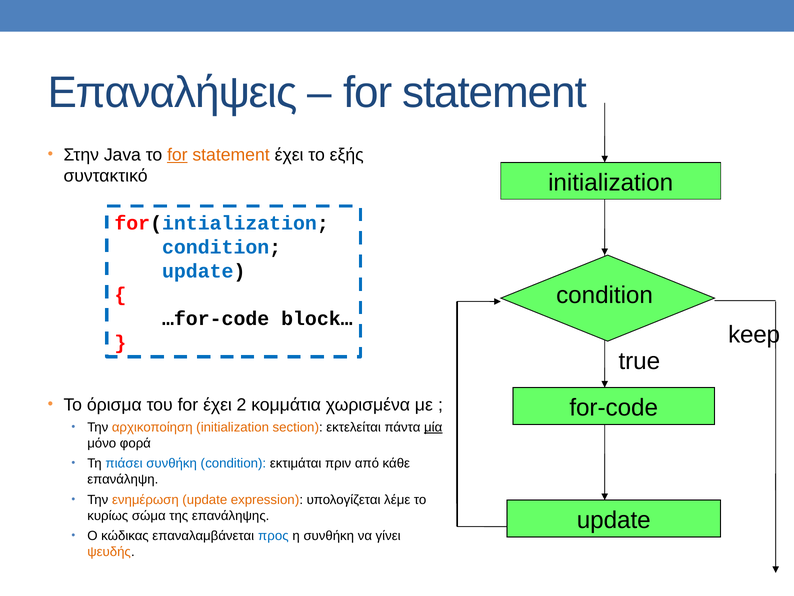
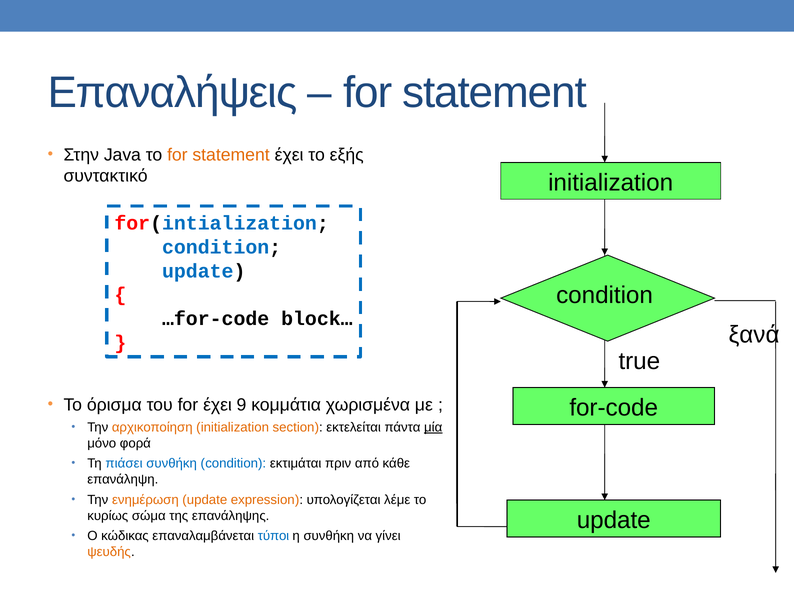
for underline: present -> none (177, 155)
keep: keep -> ξανά (754, 335)
2: 2 -> 9 (241, 404)
προς: προς -> τύποι (274, 536)
